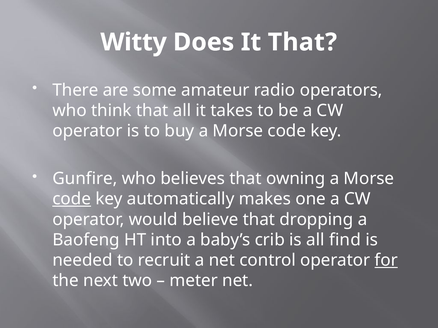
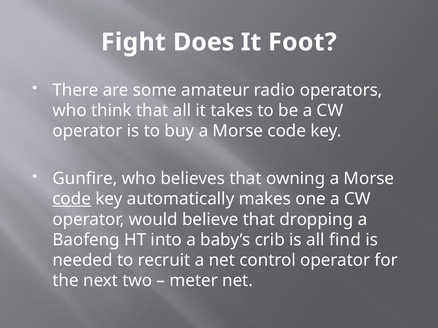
Witty: Witty -> Fight (133, 42)
It That: That -> Foot (302, 42)
for underline: present -> none (386, 261)
